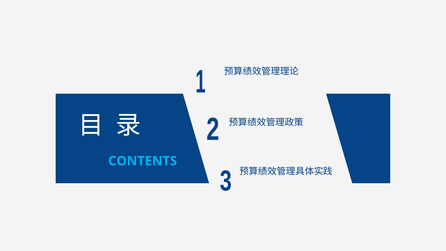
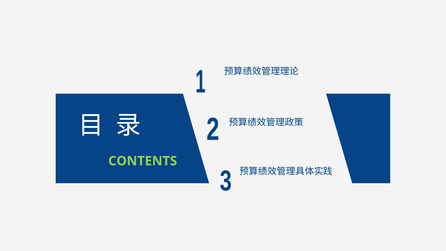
CONTENTS colour: light blue -> light green (143, 161)
